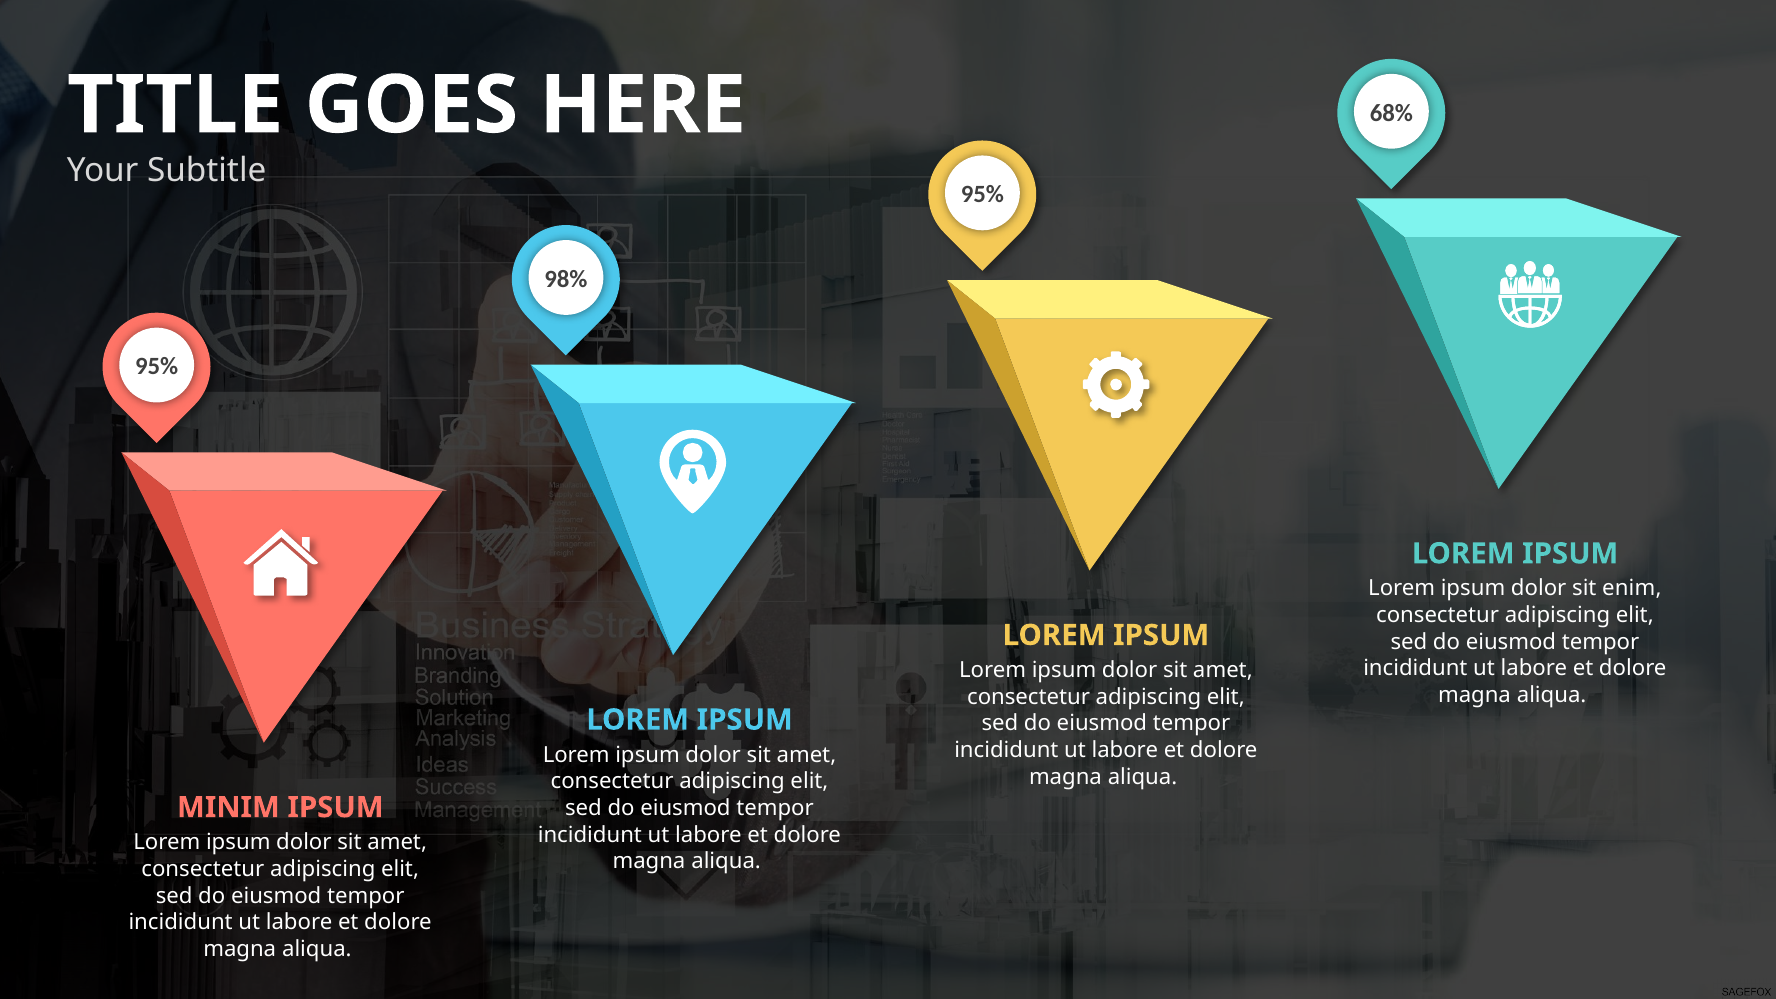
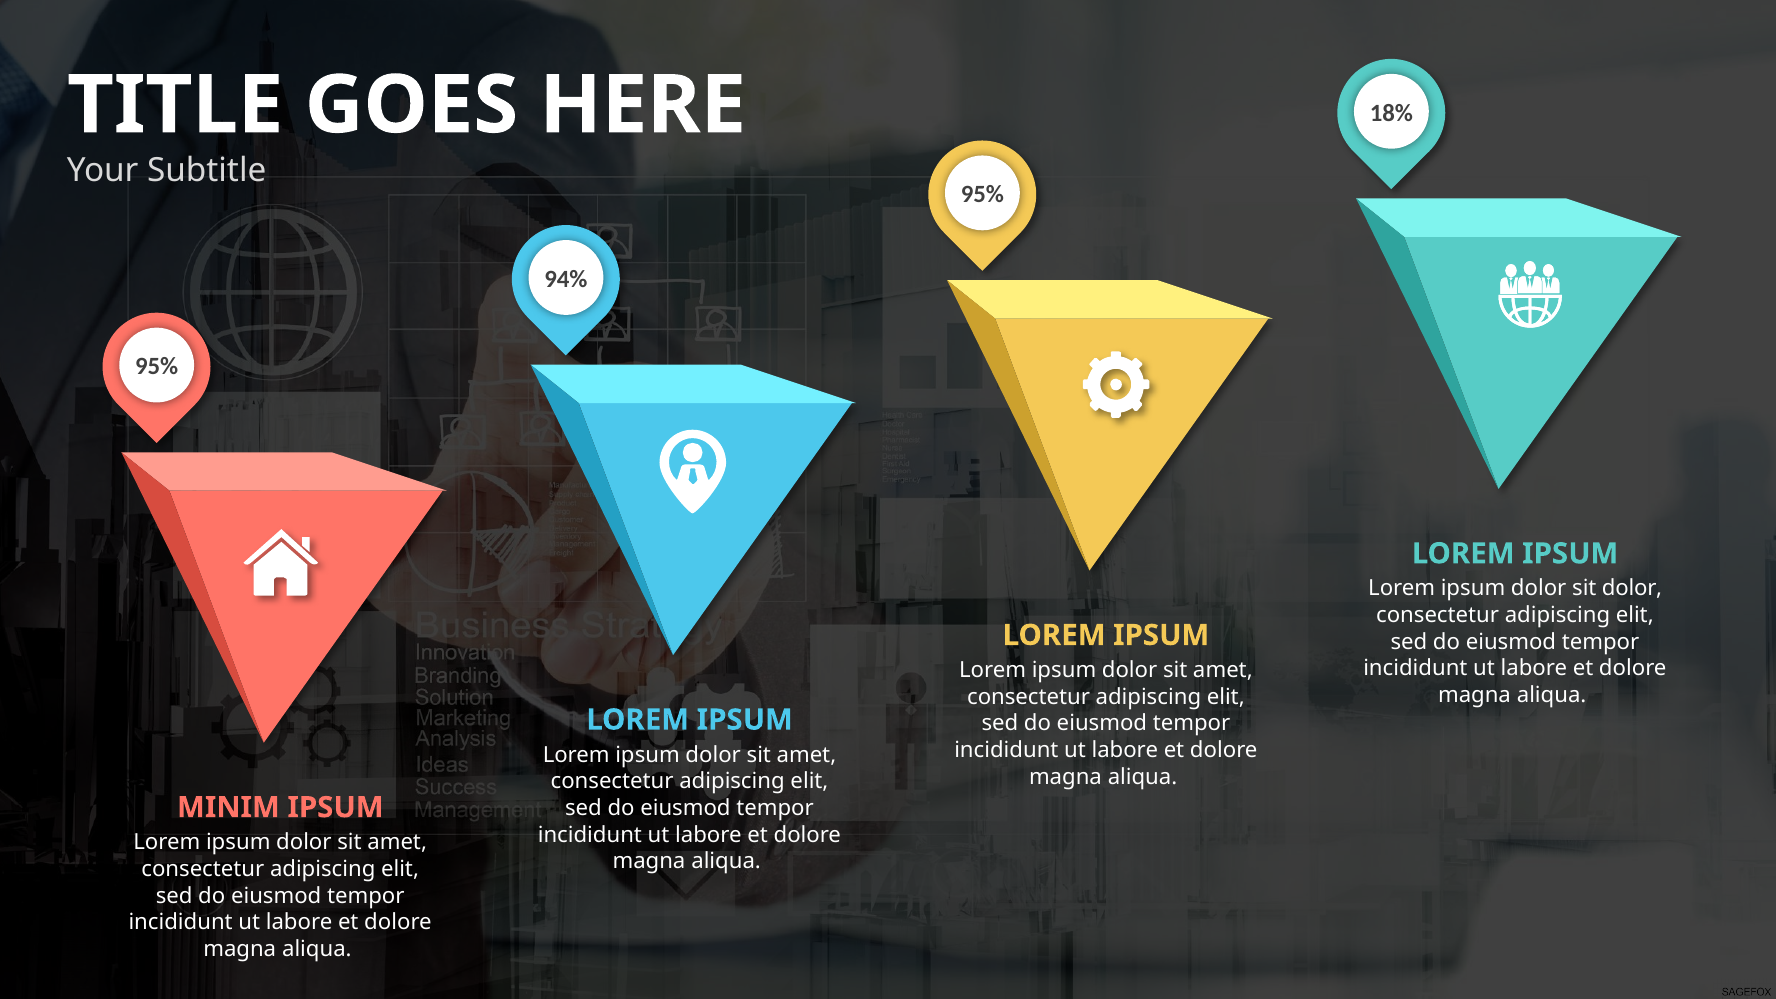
68%: 68% -> 18% (1391, 113)
98%: 98% -> 94% (566, 279)
sit enim: enim -> dolor (1632, 589)
